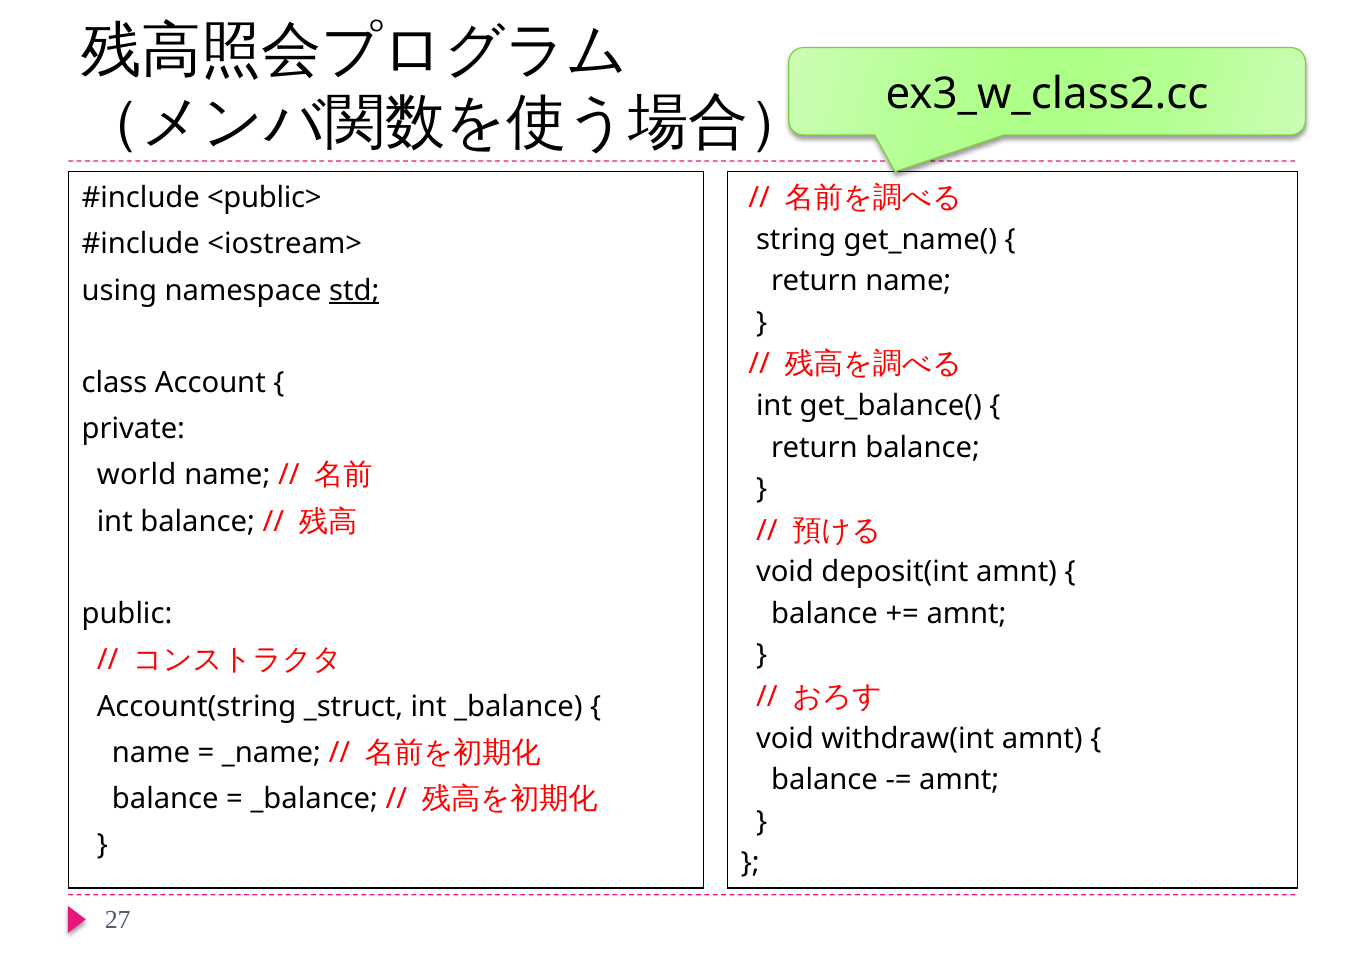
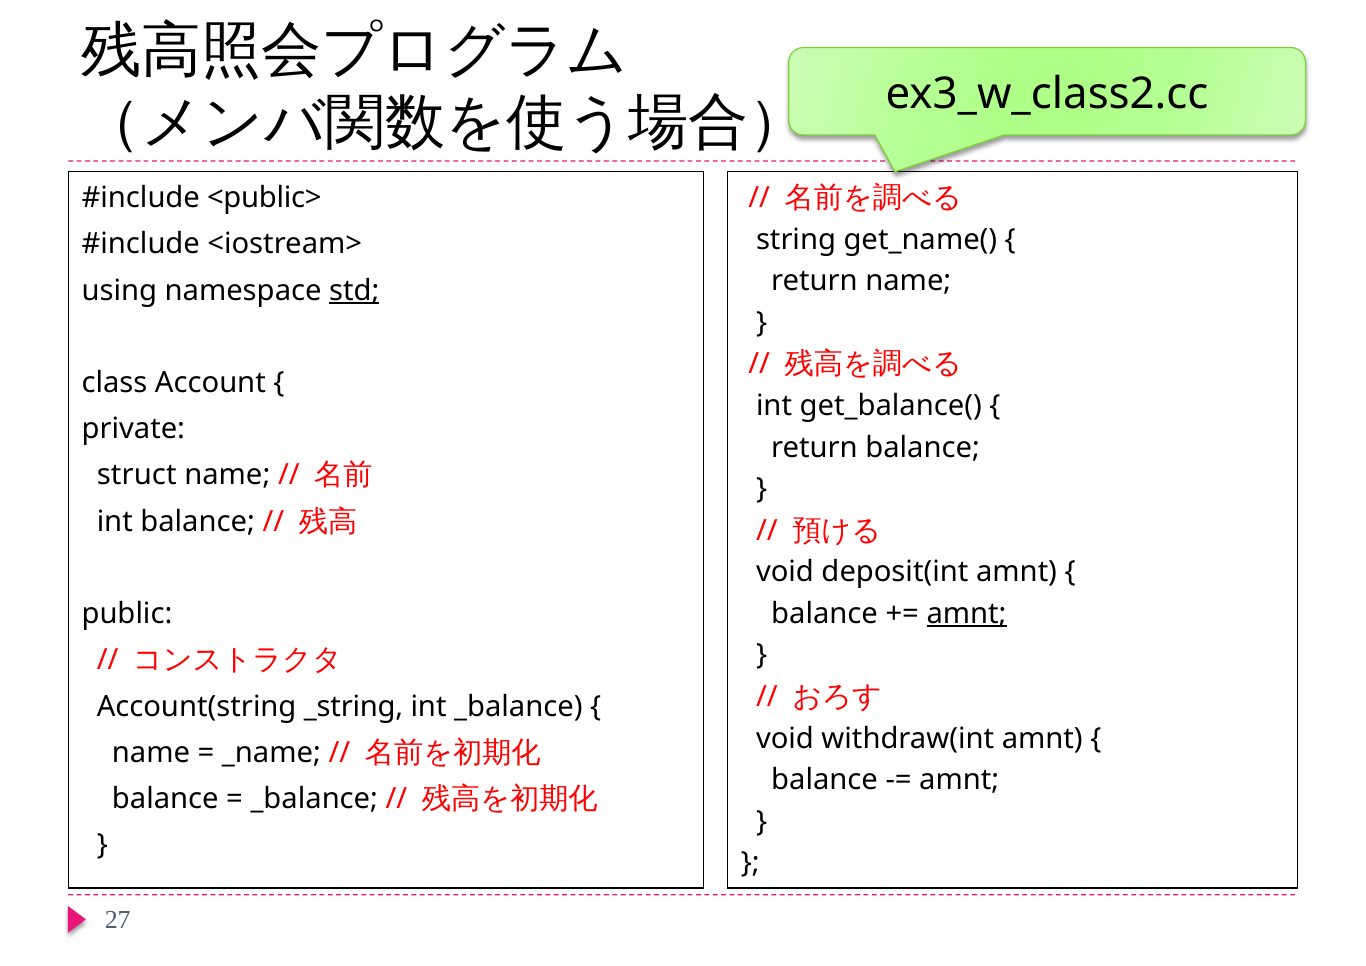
world: world -> struct (137, 475)
amnt underline: none -> present (967, 614)
_struct: _struct -> _string (354, 706)
